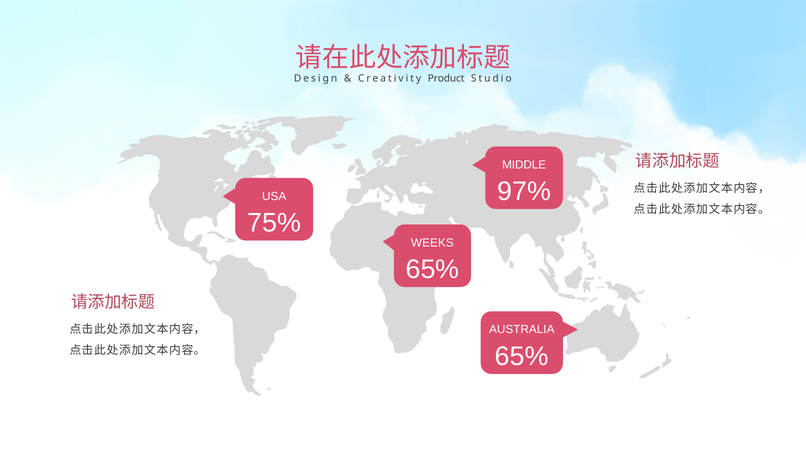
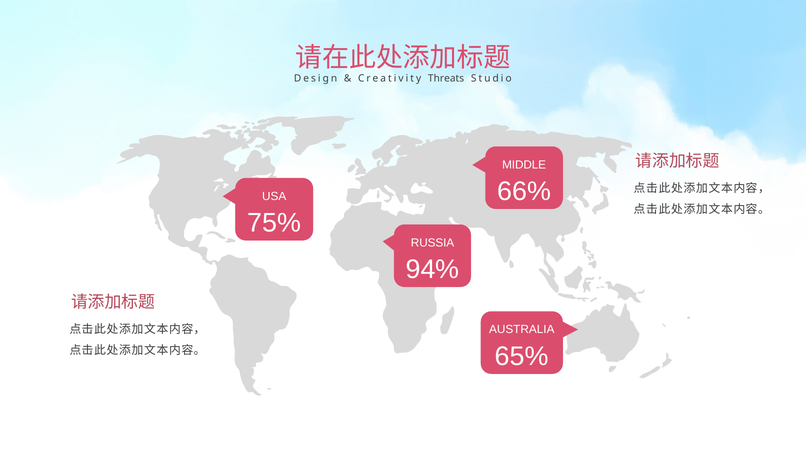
Product: Product -> Threats (446, 78)
97%: 97% -> 66% (524, 192)
WEEKS: WEEKS -> RUSSIA (432, 243)
65%: 65% -> 94% (432, 270)
